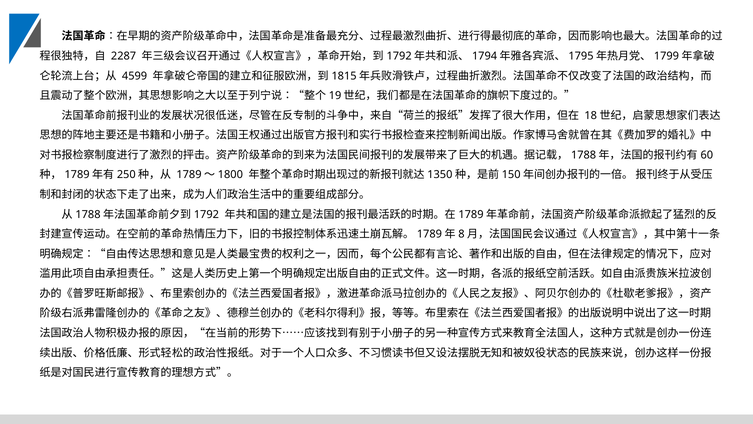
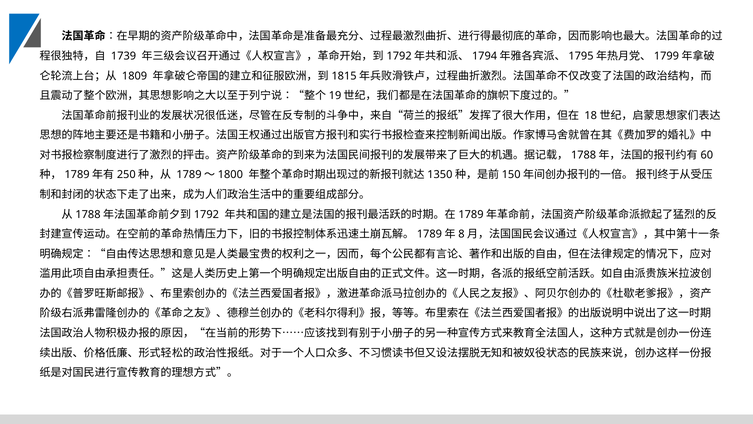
2287: 2287 -> 1739 (124, 56)
4599: 4599 -> 1809 (135, 76)
